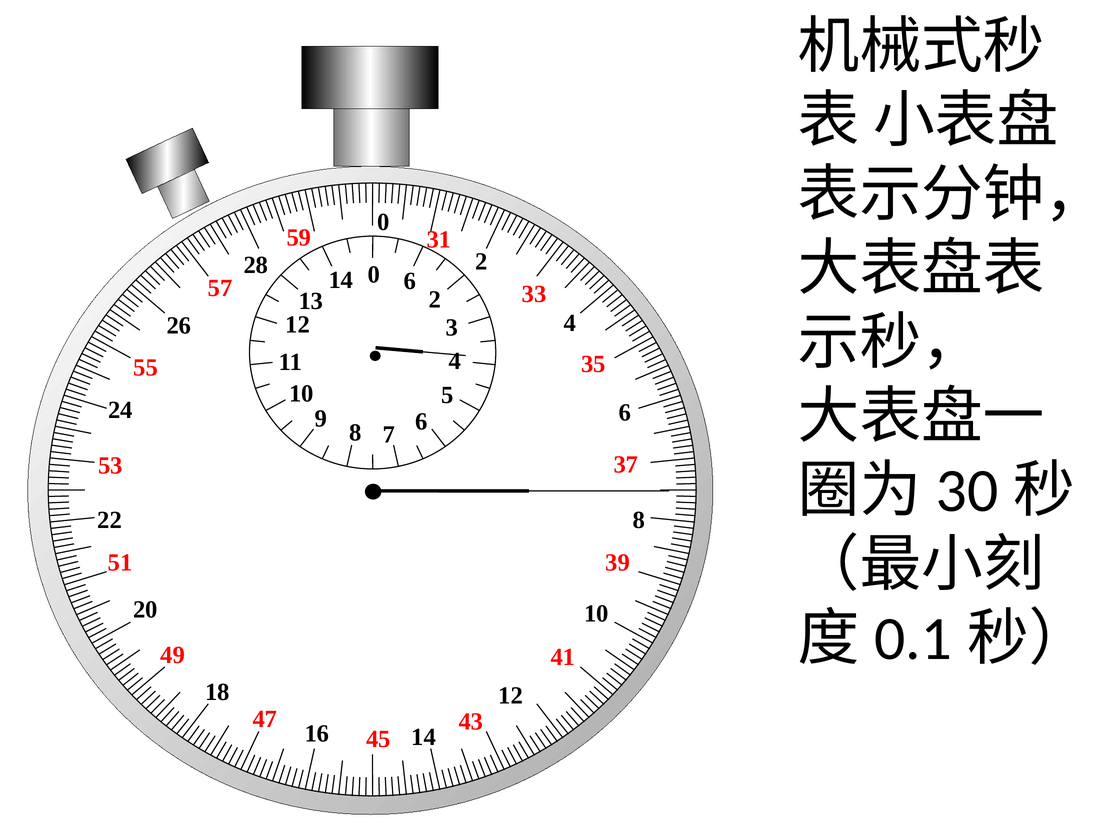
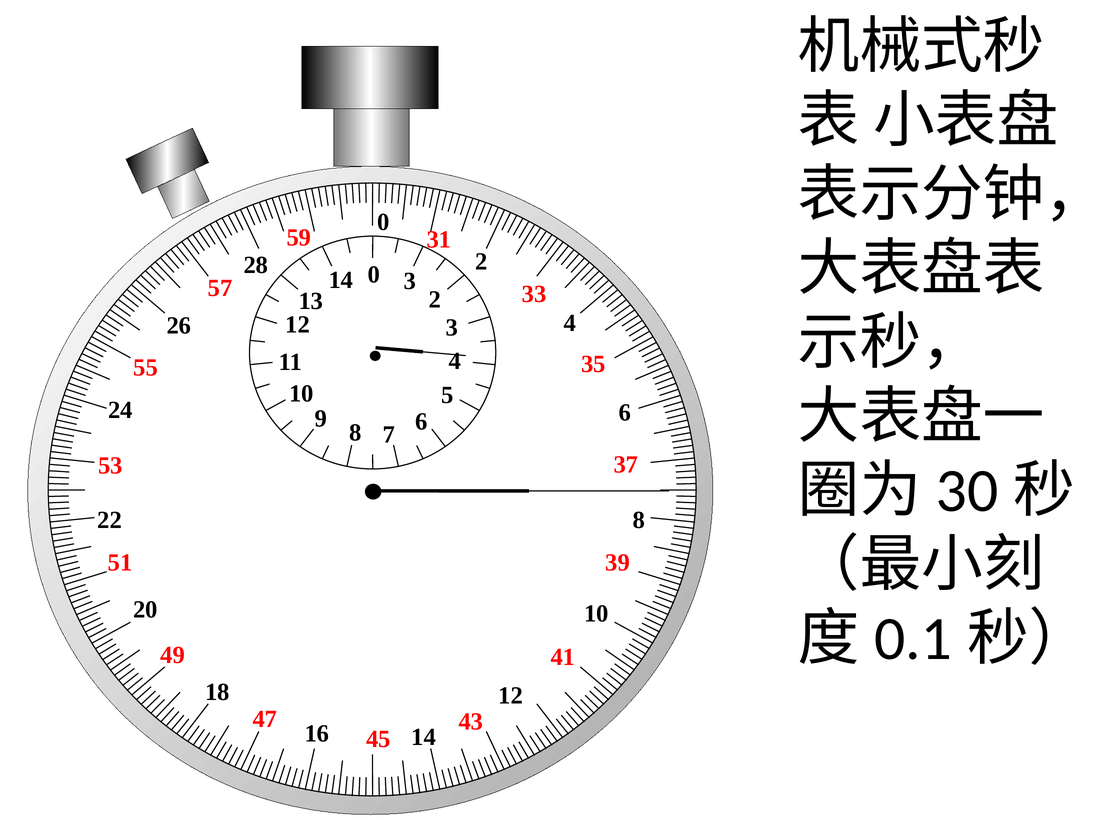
0 6: 6 -> 3 (410, 281)
